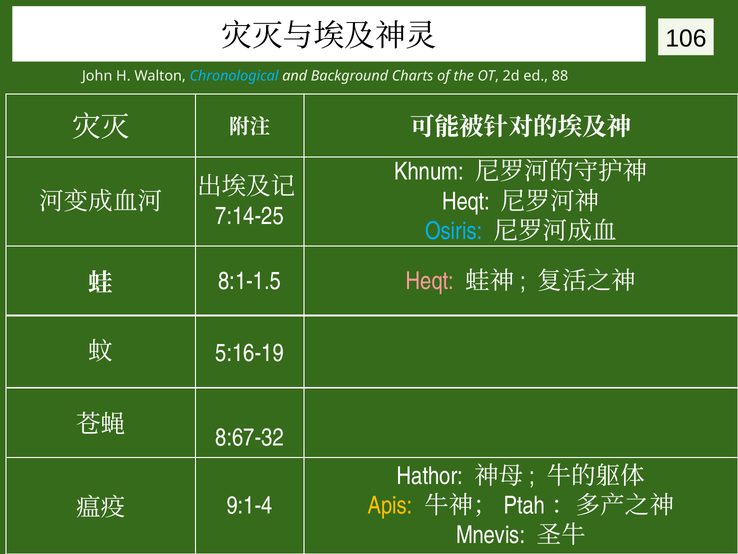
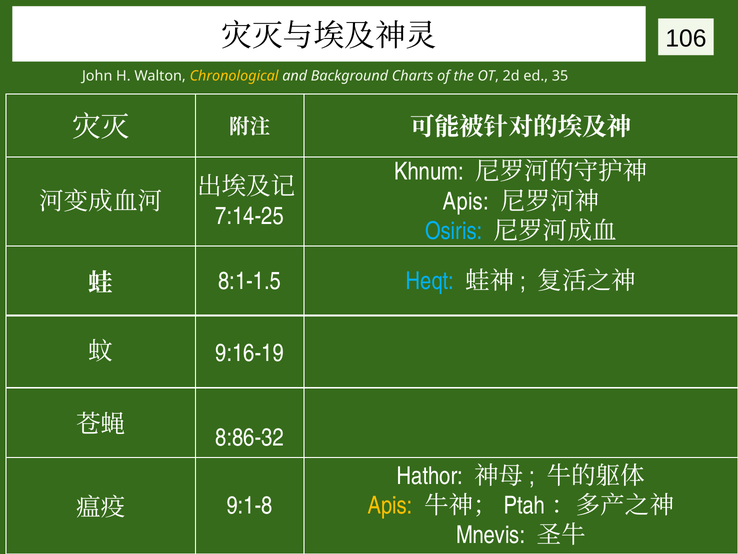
Chronological colour: light blue -> yellow (234, 76)
88: 88 -> 35 (560, 76)
Heqt: Heqt -> Apis (466, 201)
Heqt colour: pink -> light blue (430, 281)
5:16-19: 5:16-19 -> 9:16-19 (250, 353)
8:67-32: 8:67-32 -> 8:86-32 (250, 437)
9:1-4: 9:1-4 -> 9:1-8 (250, 505)
